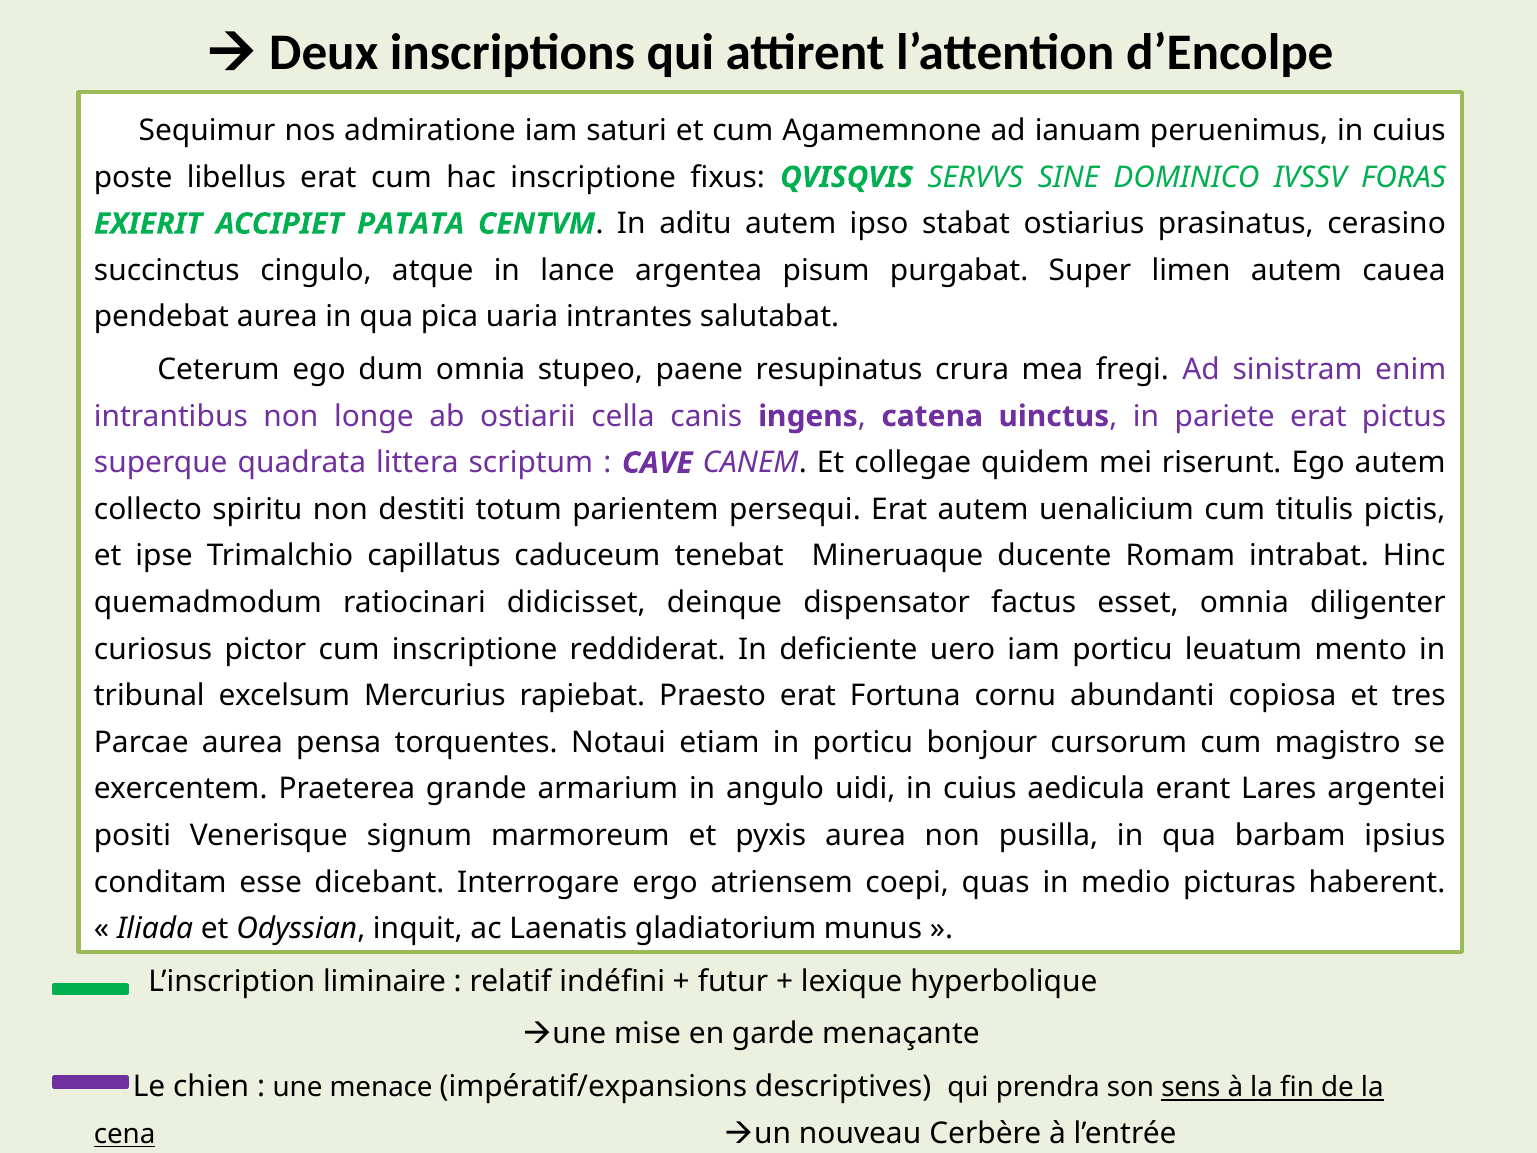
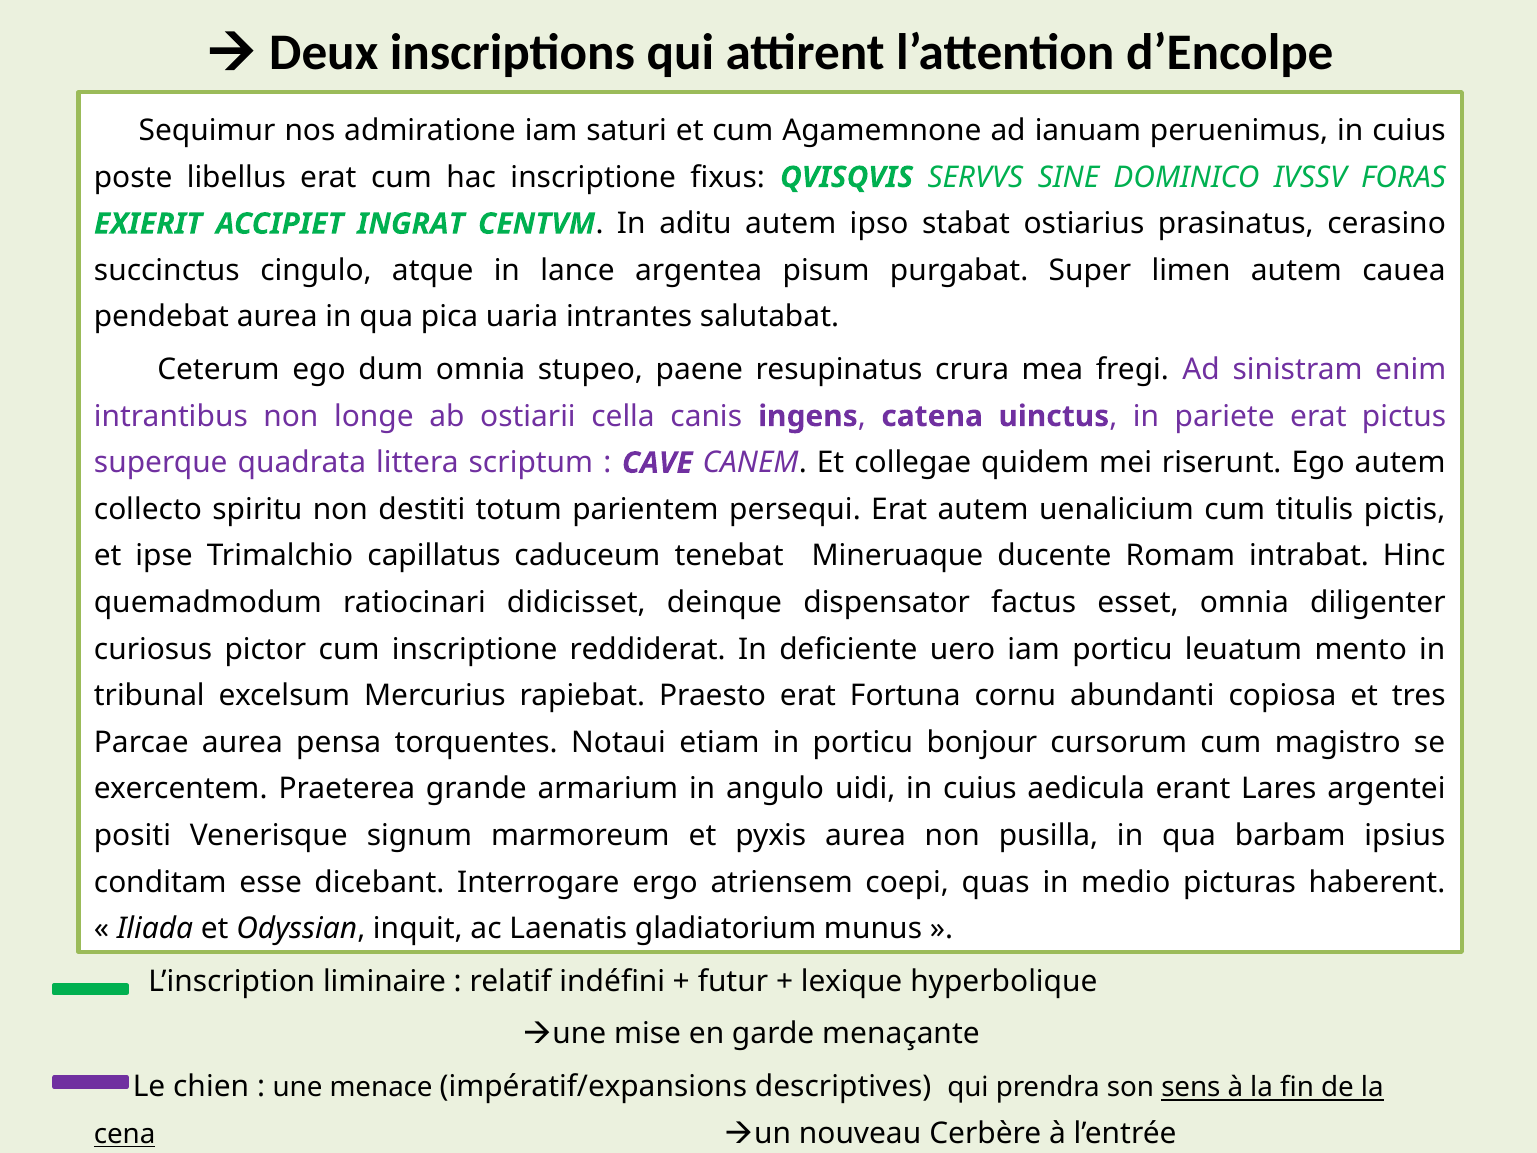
PATATA: PATATA -> INGRAT (411, 224)
